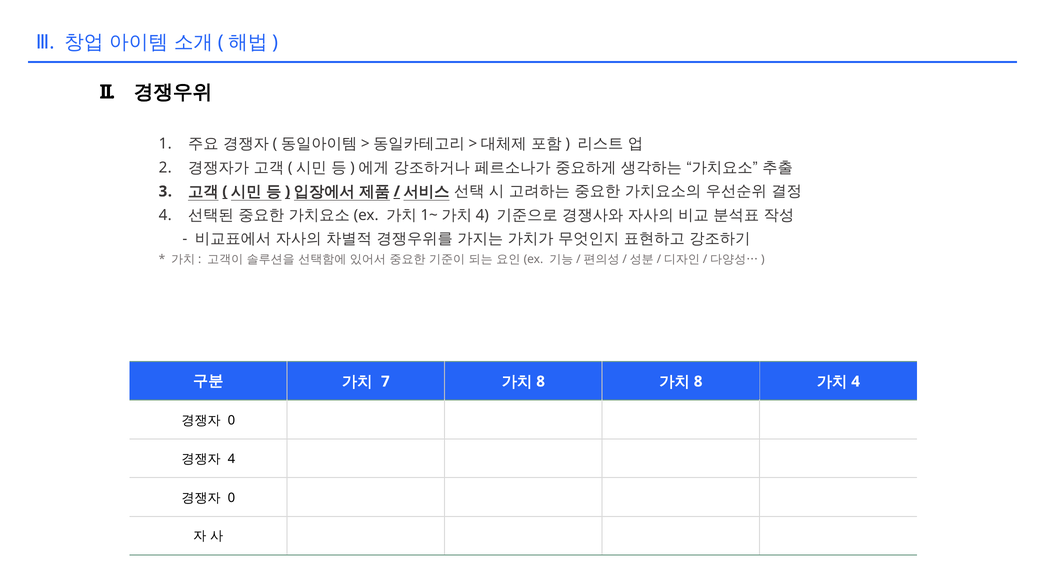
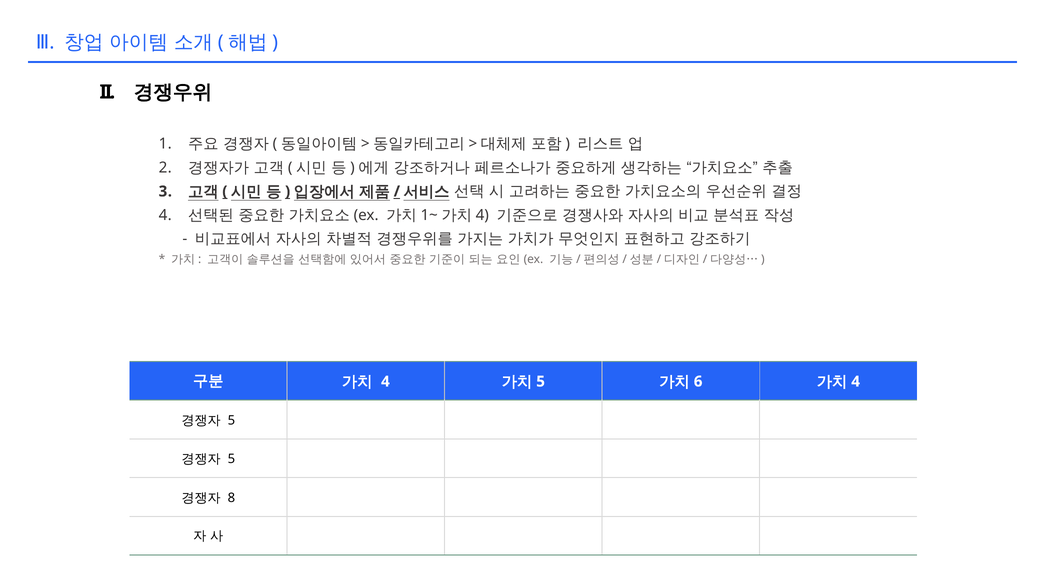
7: 7 -> 4 (385, 381)
8: 8 -> 5 (541, 381)
8: 8 -> 6 (698, 381)
0: 0 -> 5 (231, 420)
4: 4 -> 5 (231, 459)
0: 0 -> 8 (231, 498)
